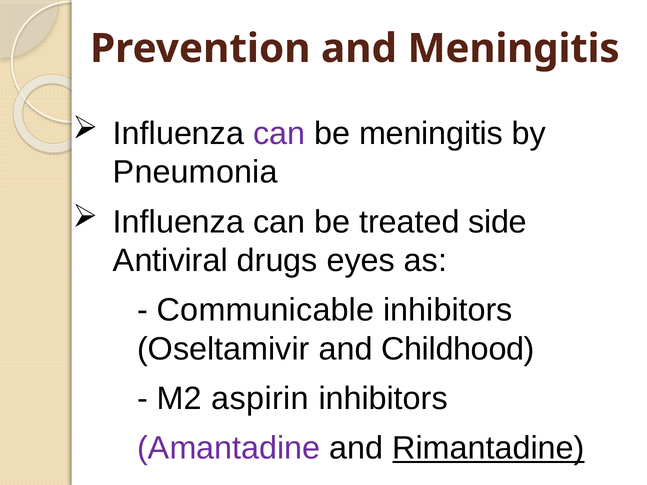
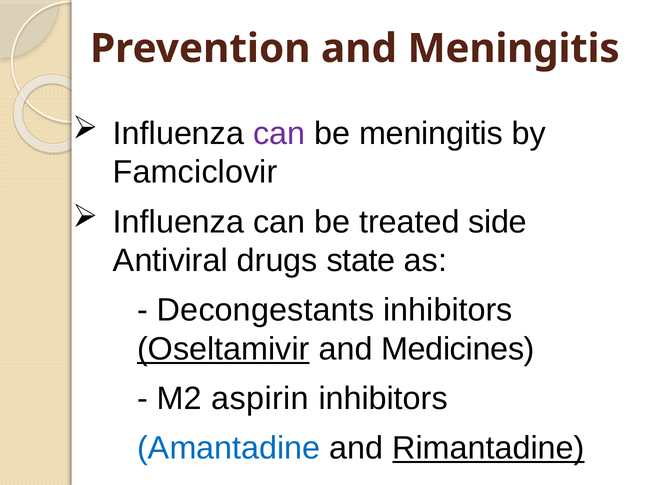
Pneumonia: Pneumonia -> Famciclovir (195, 172)
eyes: eyes -> state (361, 261)
Communicable: Communicable -> Decongestants (266, 310)
Oseltamivir underline: none -> present (223, 349)
Childhood: Childhood -> Medicines (458, 349)
Amantadine colour: purple -> blue (229, 448)
